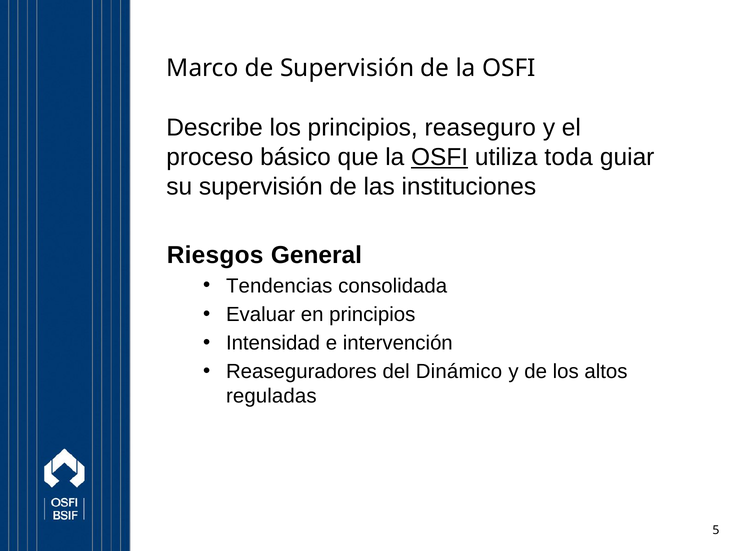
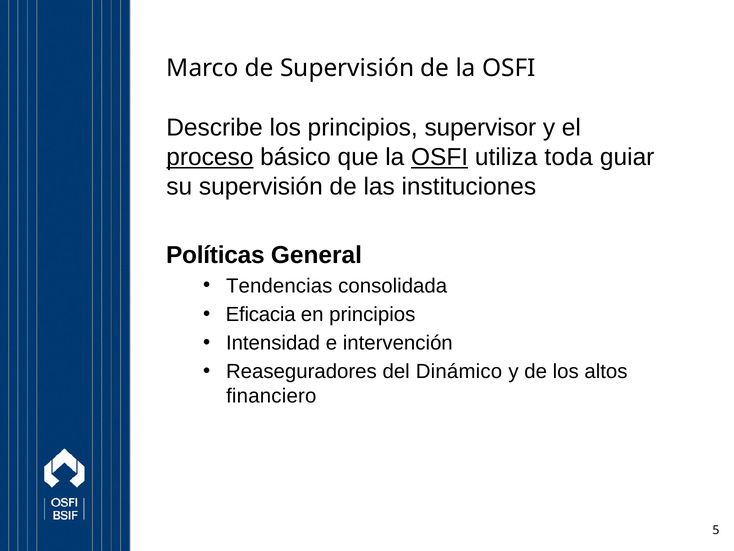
reaseguro: reaseguro -> supervisor (480, 128)
proceso underline: none -> present (210, 157)
Riesgos: Riesgos -> Políticas (215, 255)
Evaluar: Evaluar -> Eficacia (261, 314)
reguladas: reguladas -> financiero (271, 396)
